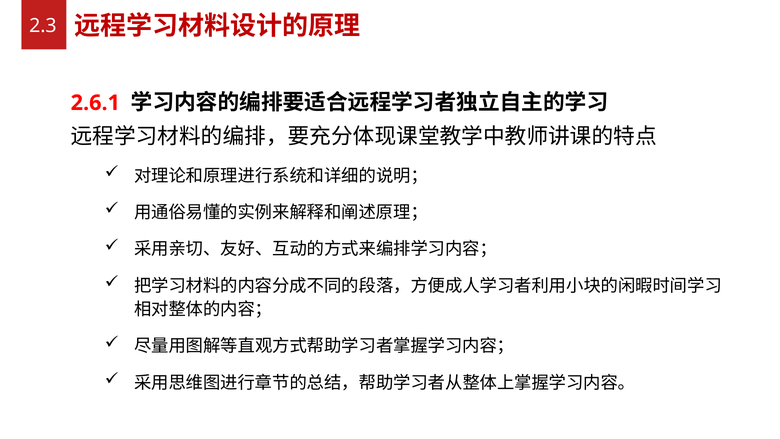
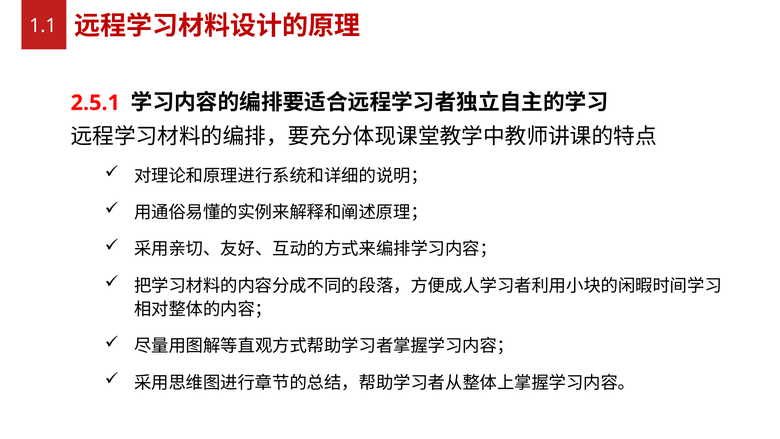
2.3: 2.3 -> 1.1 (43, 26)
2.6.1: 2.6.1 -> 2.5.1 (95, 103)
